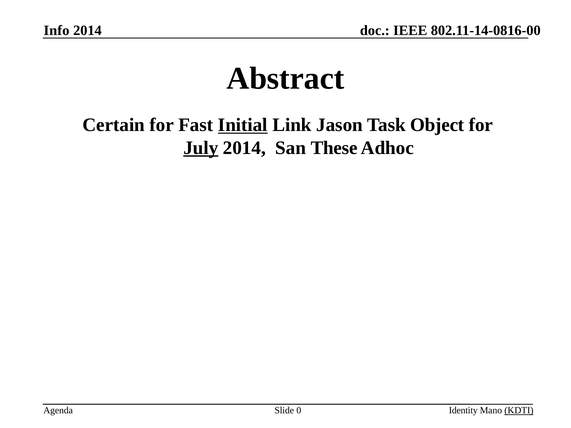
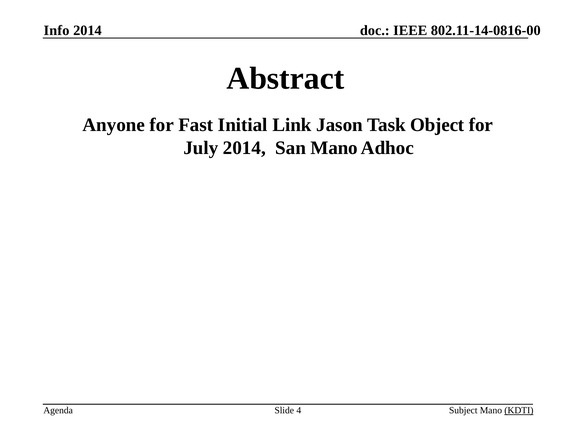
Certain: Certain -> Anyone (114, 125)
Initial underline: present -> none (243, 125)
July underline: present -> none (201, 148)
San These: These -> Mano (334, 148)
0: 0 -> 4 (299, 411)
Identity: Identity -> Subject (463, 411)
